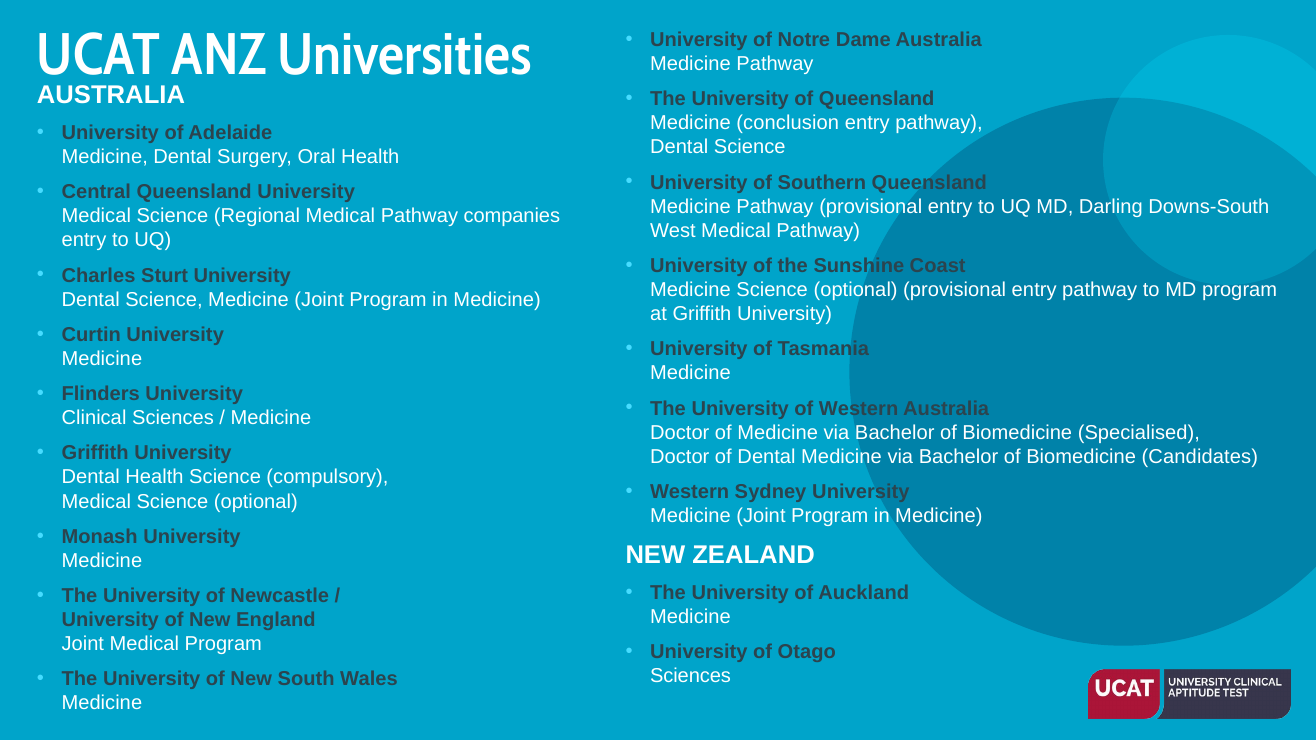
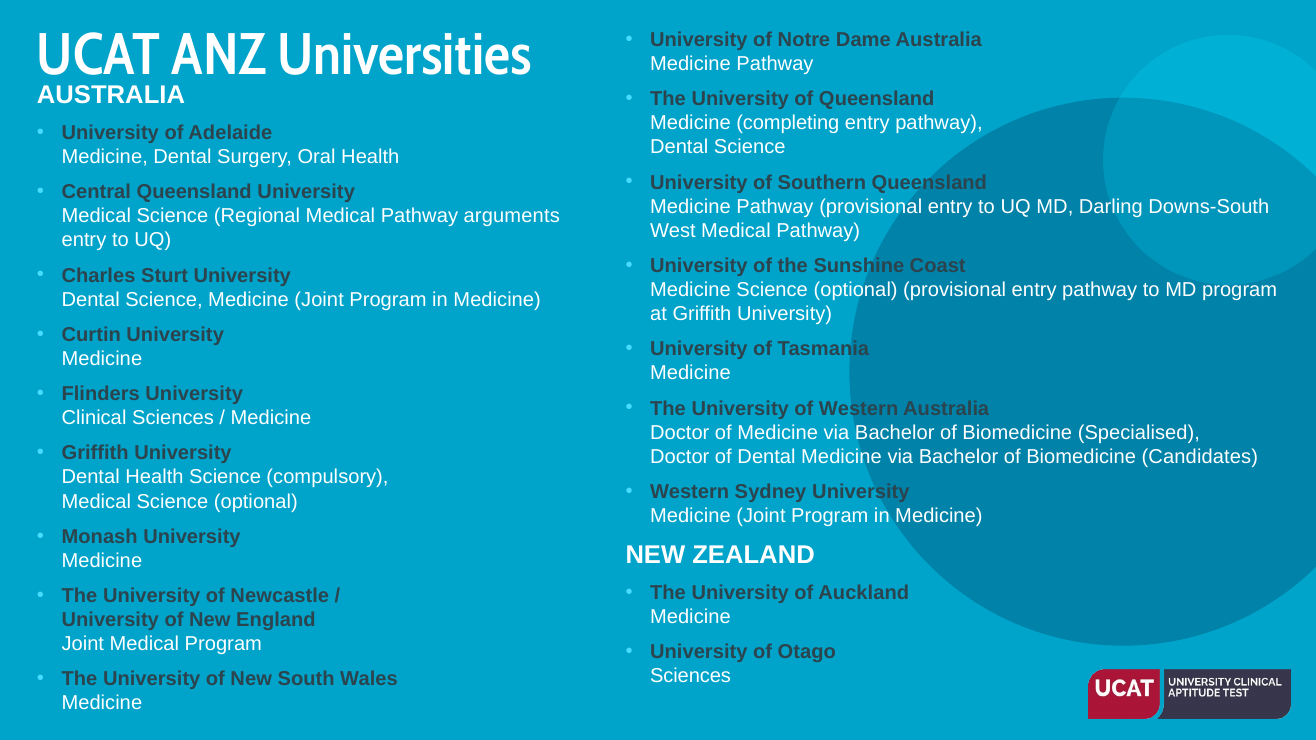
conclusion: conclusion -> completing (788, 123)
companies: companies -> arguments (512, 216)
